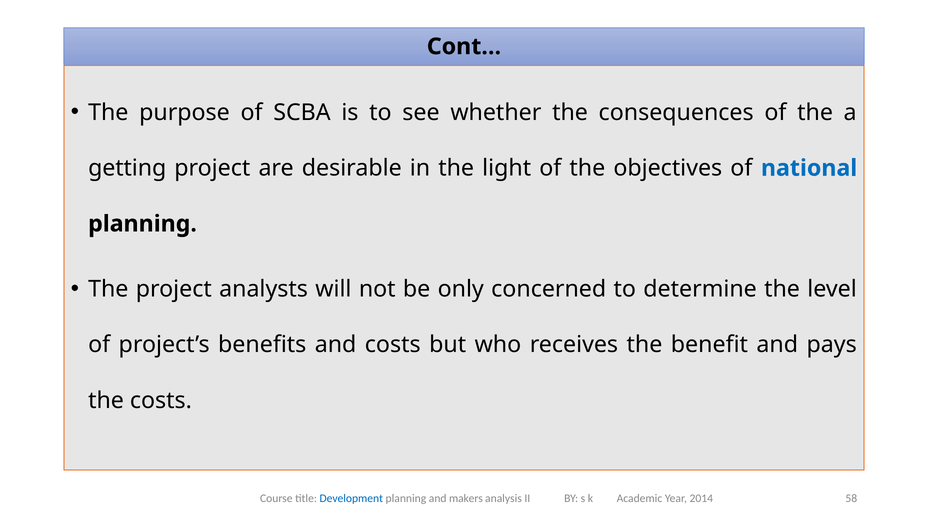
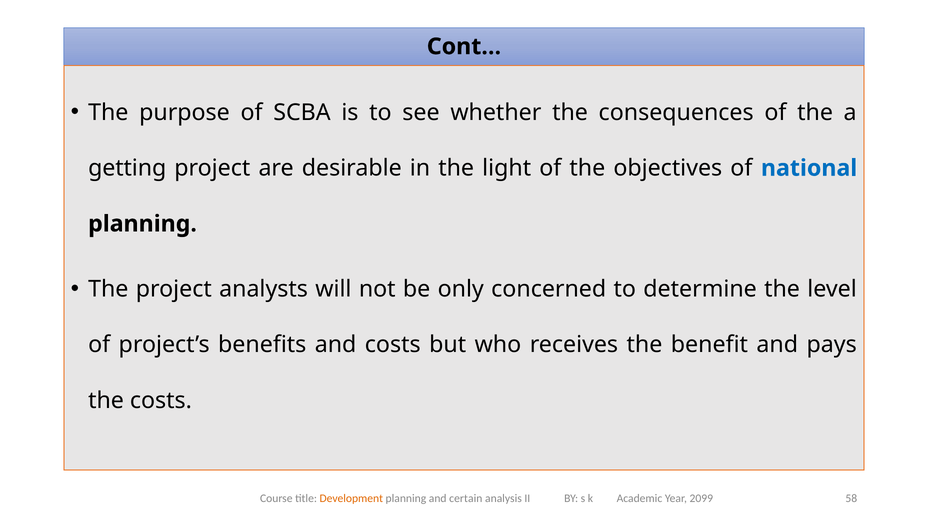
Development colour: blue -> orange (351, 498)
makers: makers -> certain (466, 498)
2014: 2014 -> 2099 (701, 498)
